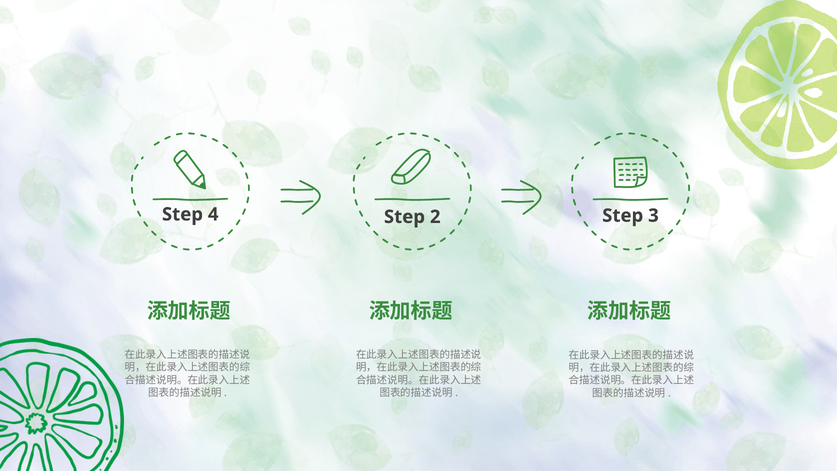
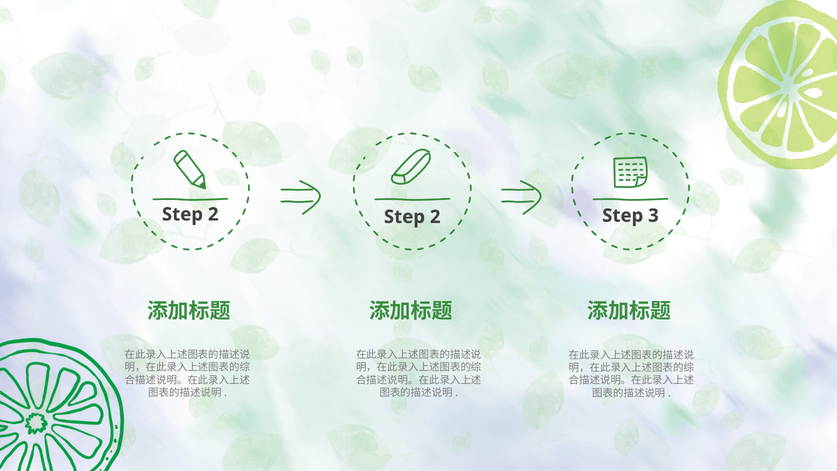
4: 4 -> 2 (213, 214)
